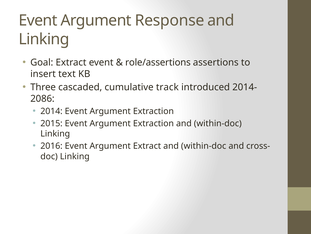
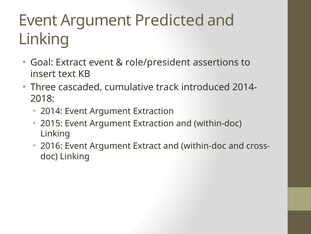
Response: Response -> Predicted (170, 21)
role/assertions: role/assertions -> role/president (158, 62)
2086: 2086 -> 2018 (42, 98)
